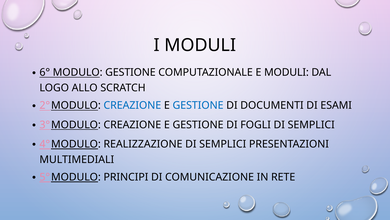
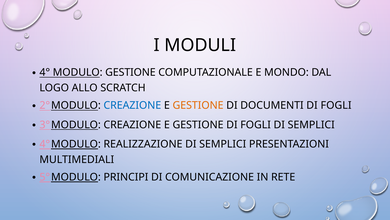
6°: 6° -> 4° (45, 72)
E MODULI: MODULI -> MONDO (286, 72)
GESTIONE colour: blue -> orange (198, 105)
DOCUMENTI DI ESAMI: ESAMI -> FOGLI (336, 105)
